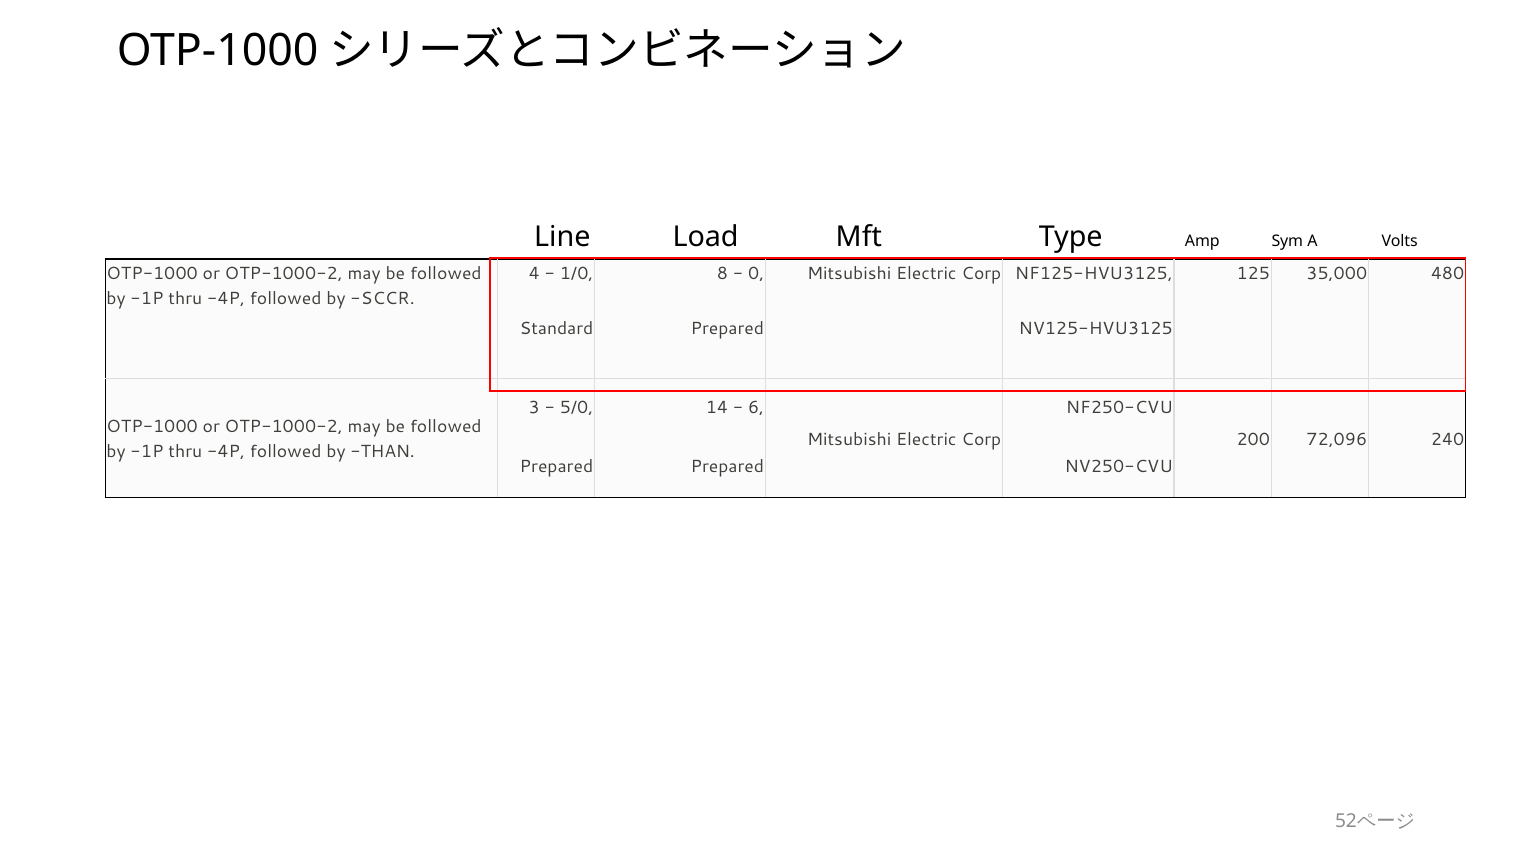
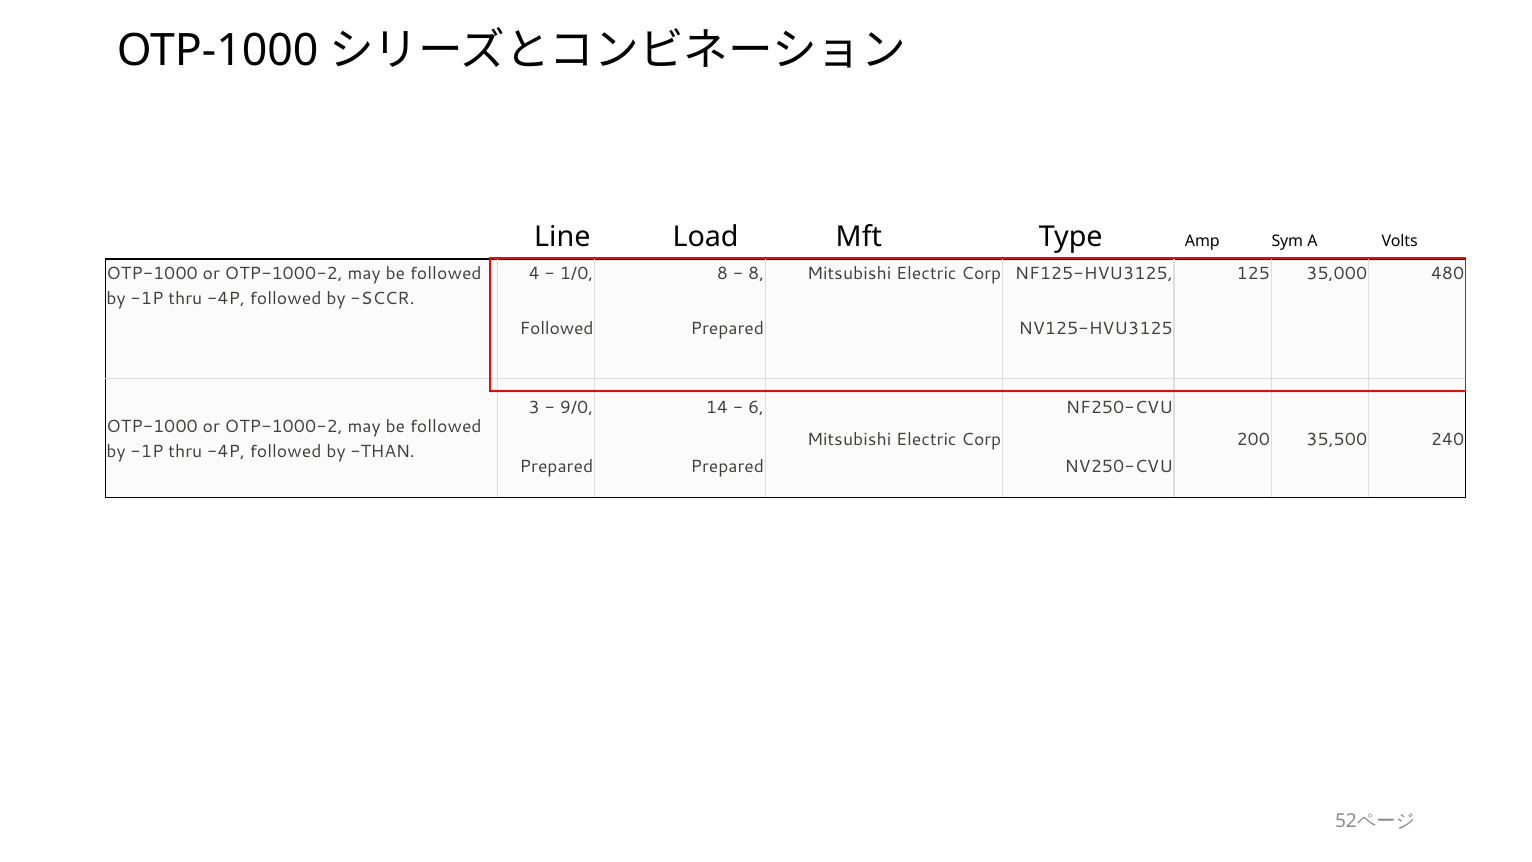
0: 0 -> 8 (756, 274)
Standard: Standard -> Followed (557, 329)
5/0: 5/0 -> 9/0 (577, 407)
72,096: 72,096 -> 35,500 (1337, 439)
